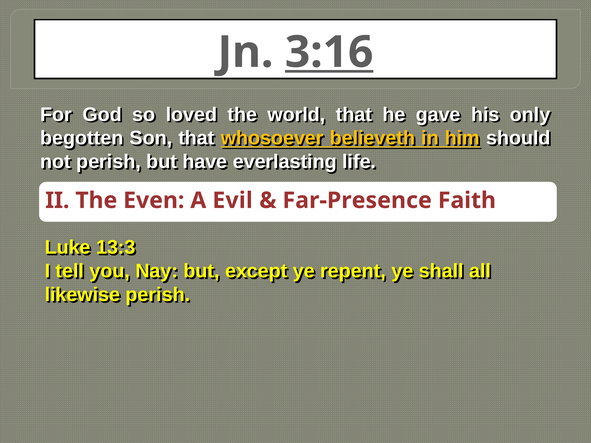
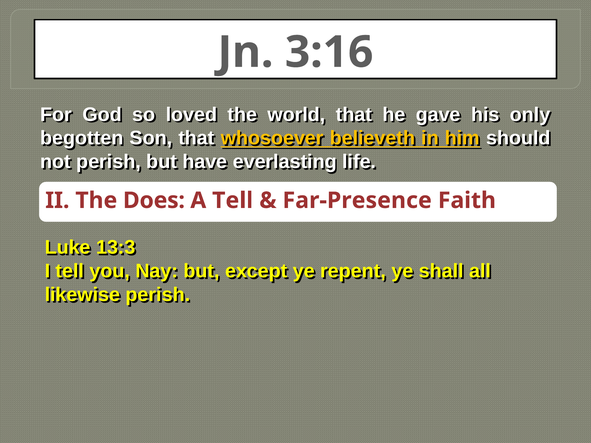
3:16 underline: present -> none (329, 52)
Even: Even -> Does (154, 201)
A Evil: Evil -> Tell (233, 201)
